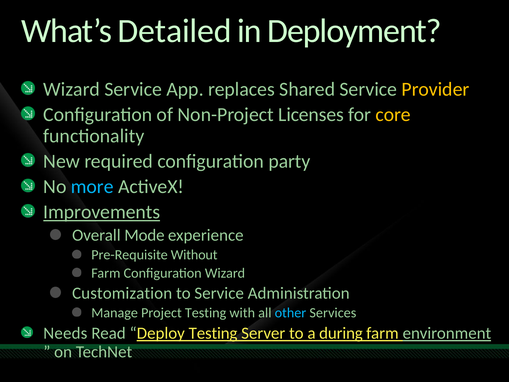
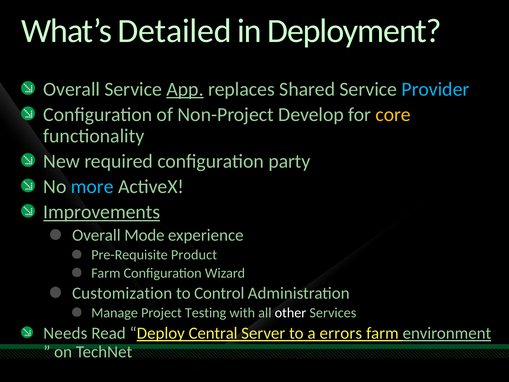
Wizard: Wizard -> Overall (72, 89)
App underline: none -> present (185, 89)
Provider colour: yellow -> light blue (435, 89)
Licenses: Licenses -> Develop (311, 115)
Without: Without -> Product (194, 255)
to Service: Service -> Control (219, 293)
other colour: light blue -> white (290, 313)
Deploy Testing: Testing -> Central (213, 333)
during: during -> errors (341, 333)
